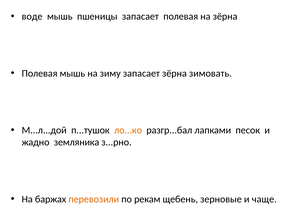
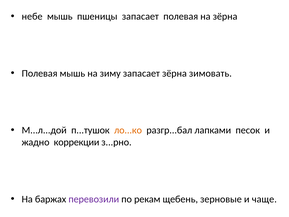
воде: воде -> небе (32, 16)
земляника: земляника -> коррекции (77, 142)
перевозили colour: orange -> purple (94, 199)
